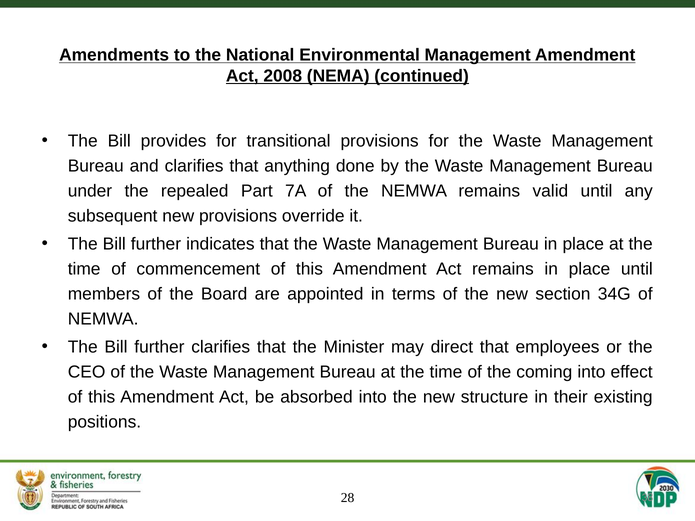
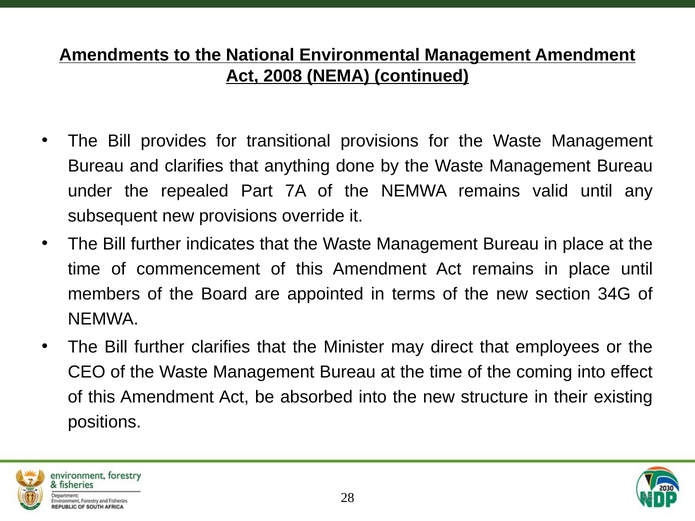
38: 38 -> 55 (647, 498)
